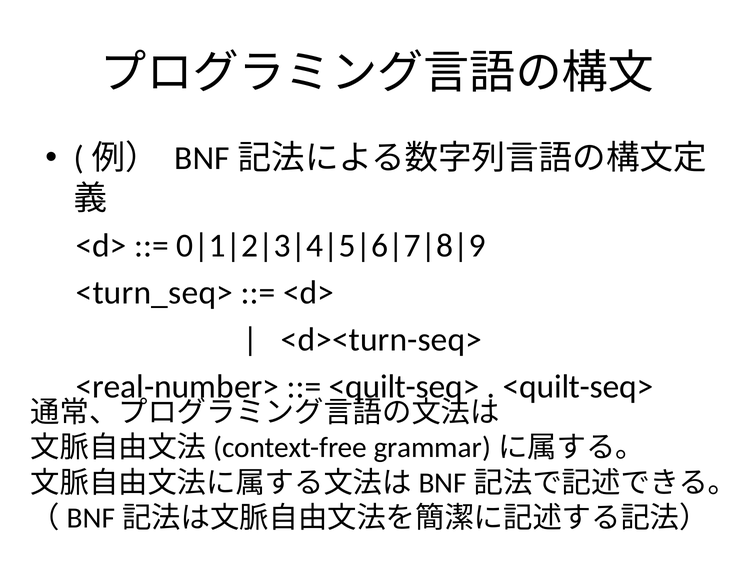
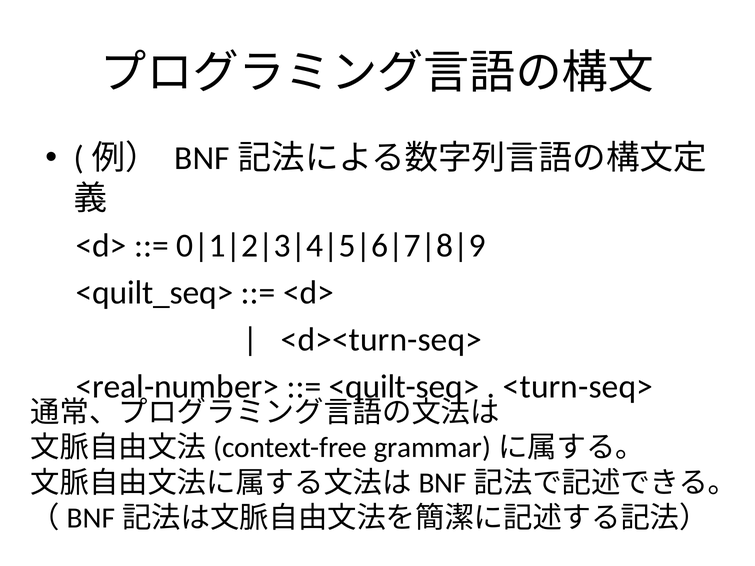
<turn_seq>: <turn_seq> -> <quilt_seq> (155, 293)
<quilt-seq>: <quilt-seq> -> <turn-seq> (578, 387)
